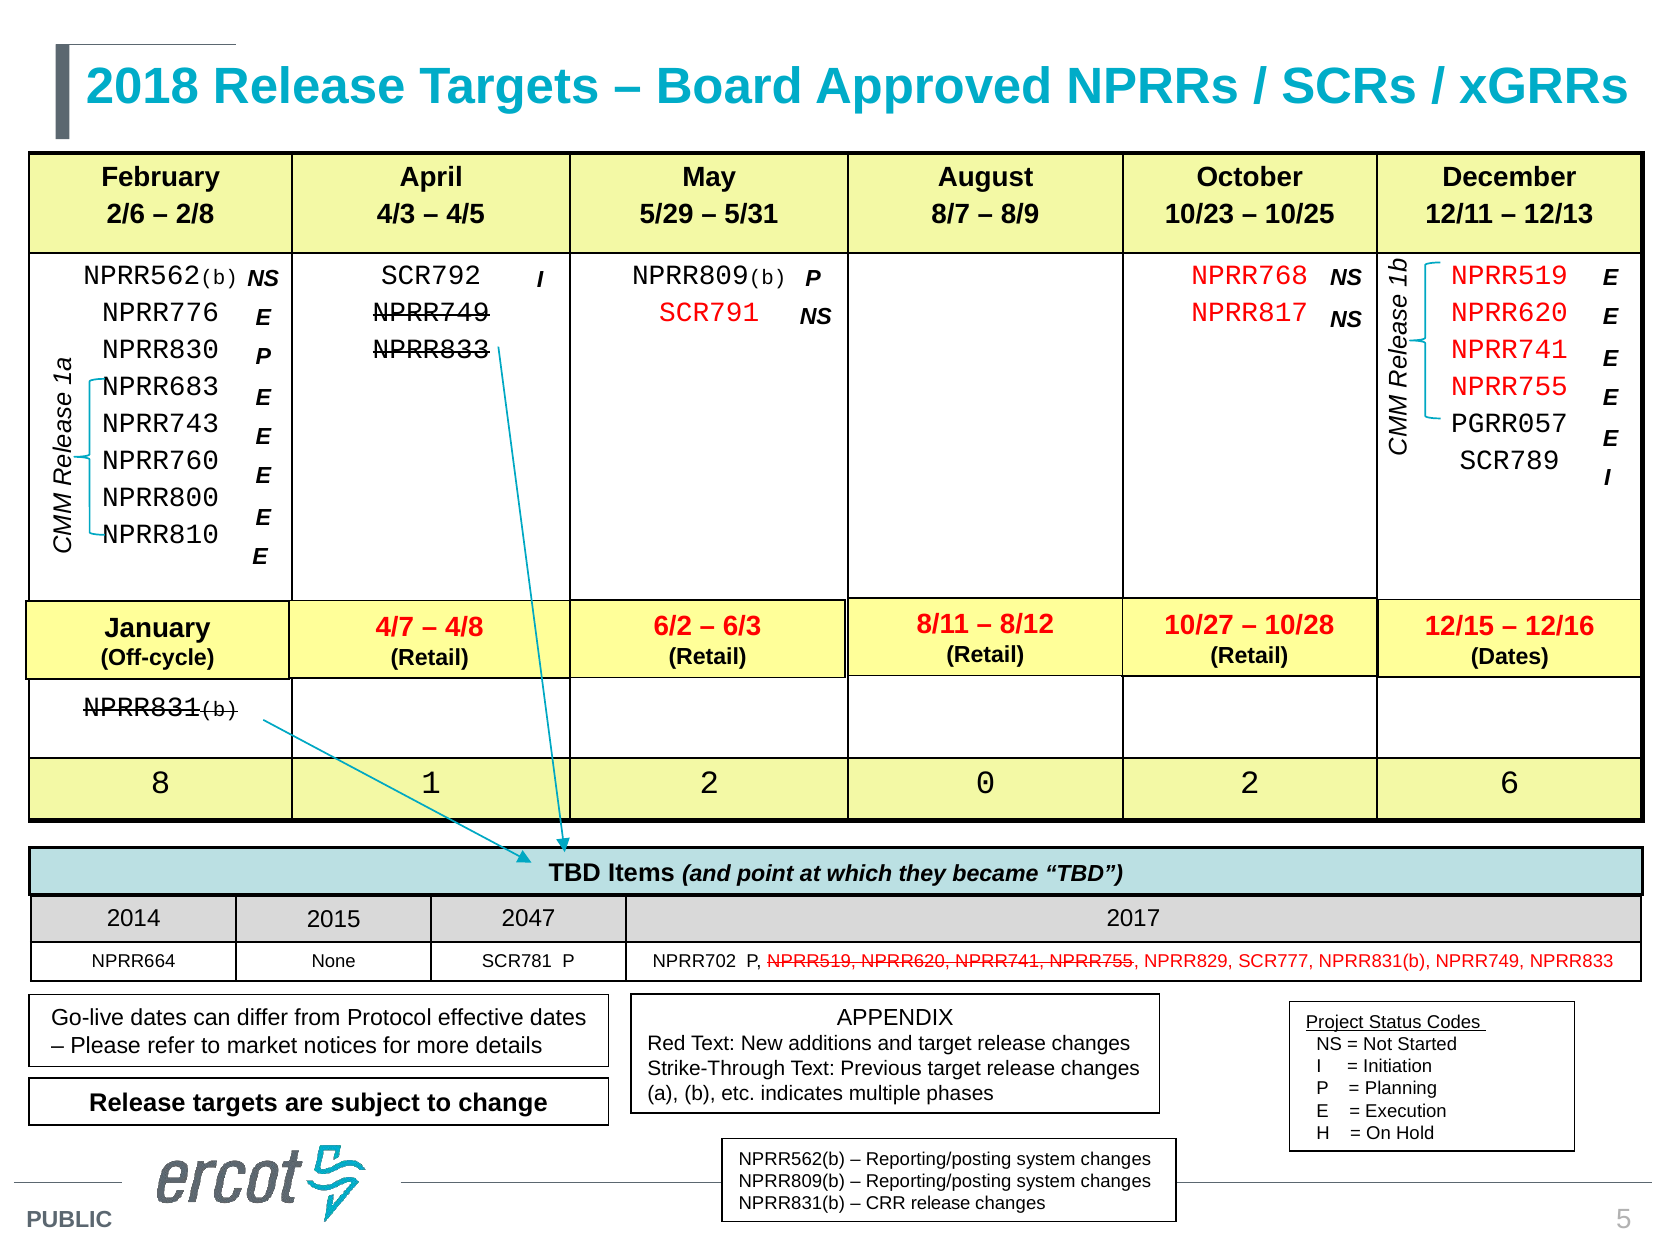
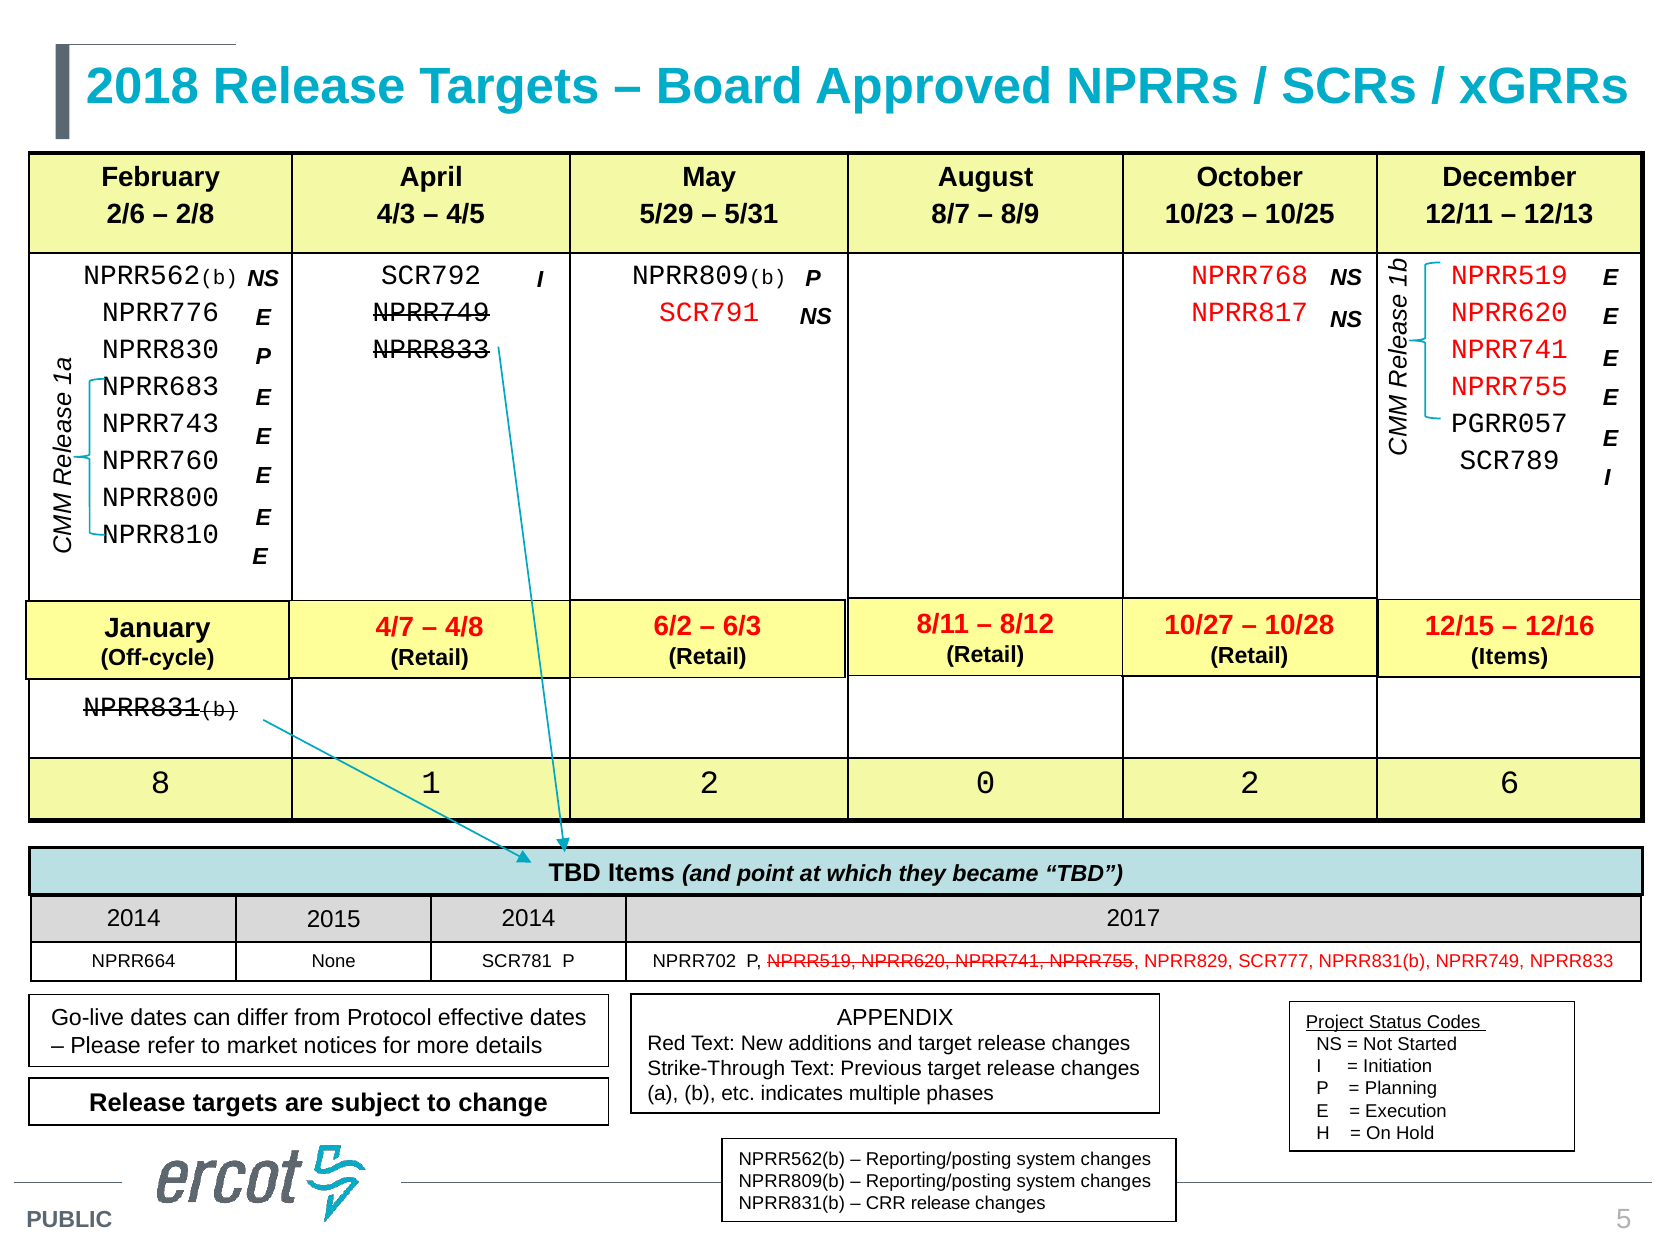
Dates: Dates -> Items (1510, 656)
2015 2047: 2047 -> 2014 (529, 918)
